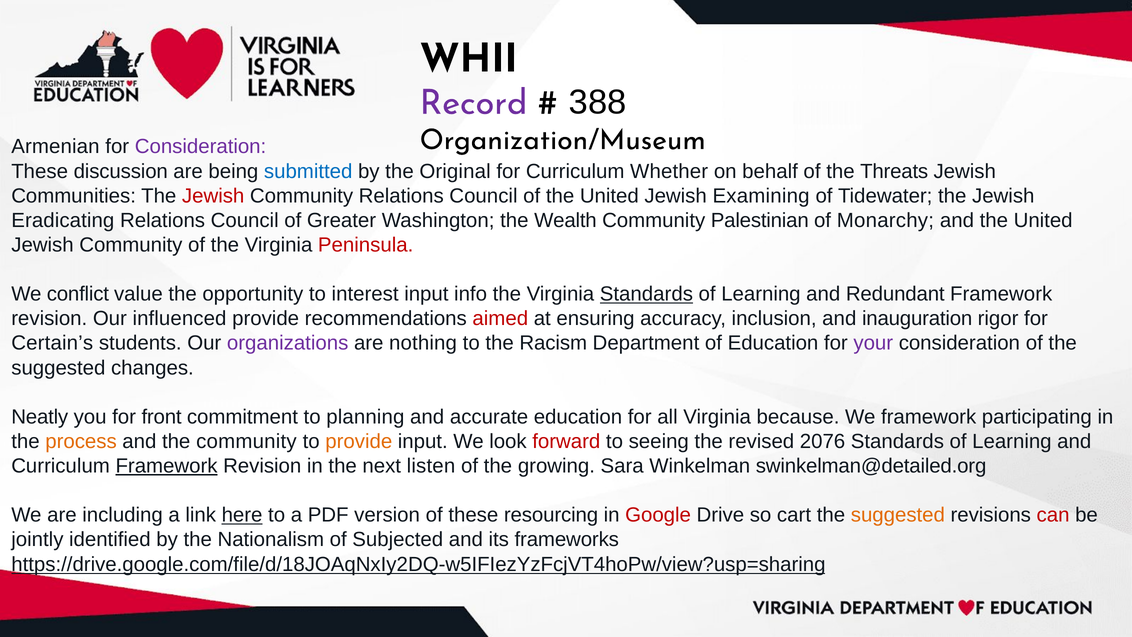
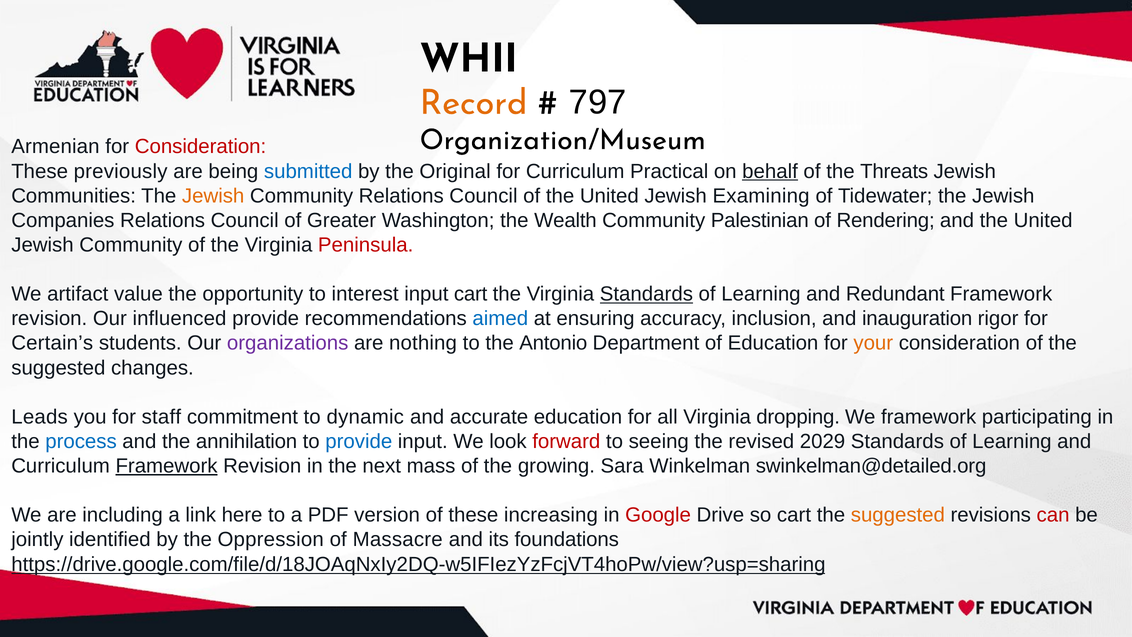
Record colour: purple -> orange (473, 102)
388: 388 -> 797 (598, 102)
Consideration colour: purple -> red (201, 147)
discussion: discussion -> previously (121, 171)
Whether: Whether -> Practical (669, 171)
behalf underline: none -> present (770, 171)
Jewish colour: red -> orange (213, 196)
Eradicating: Eradicating -> Companies (63, 220)
Monarchy: Monarchy -> Rendering (886, 220)
conflict: conflict -> artifact (78, 294)
input info: info -> cart (471, 294)
aimed colour: red -> blue (500, 319)
Racism: Racism -> Antonio (553, 343)
your colour: purple -> orange (873, 343)
Neatly: Neatly -> Leads (40, 417)
front: front -> staff (161, 417)
planning: planning -> dynamic (365, 417)
because: because -> dropping (798, 417)
process colour: orange -> blue (81, 441)
the community: community -> annihilation (247, 441)
provide colour: orange -> blue (359, 441)
2076: 2076 -> 2029 (823, 441)
listen: listen -> mass (431, 466)
here underline: present -> none (242, 515)
resourcing: resourcing -> increasing (551, 515)
Nationalism: Nationalism -> Oppression (271, 540)
Subjected: Subjected -> Massacre (398, 540)
frameworks: frameworks -> foundations (567, 540)
